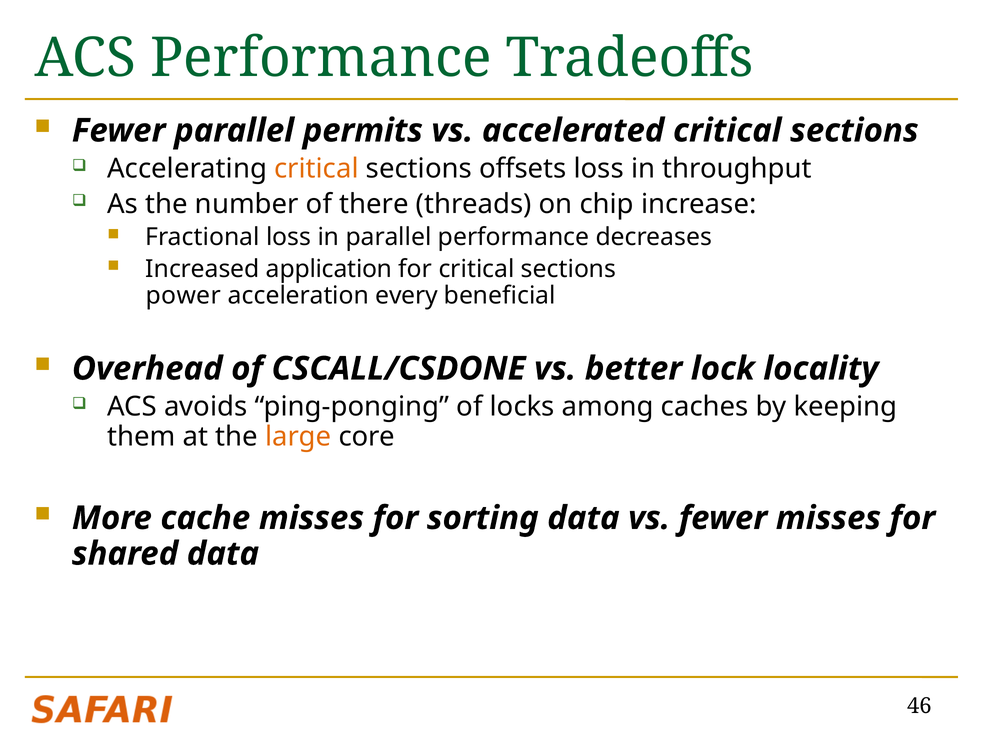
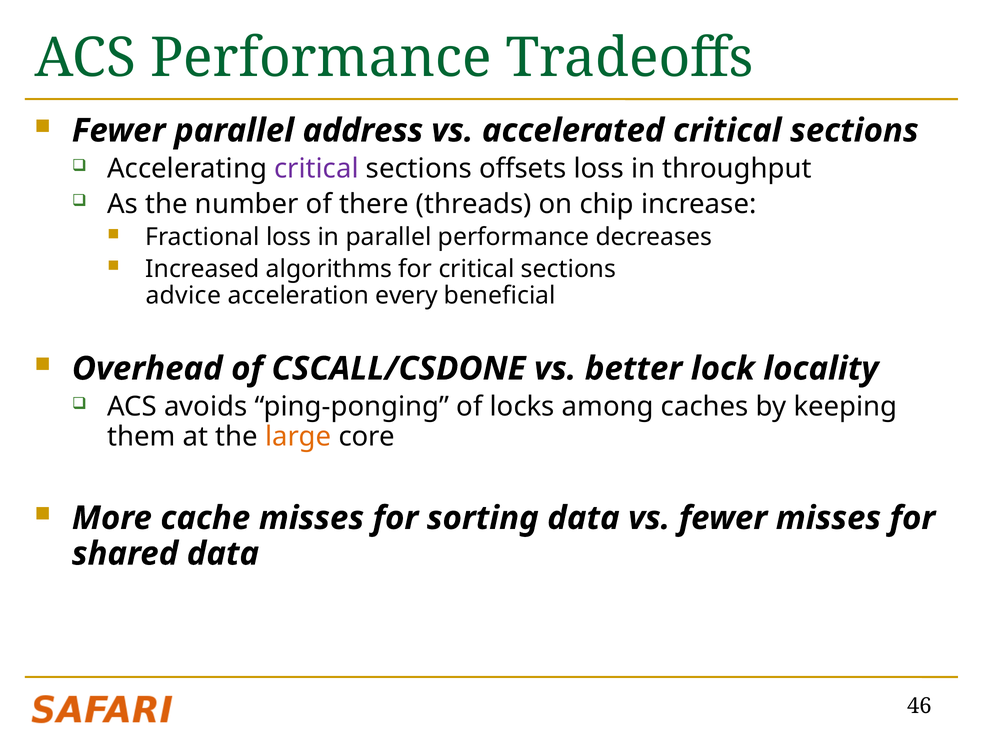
permits: permits -> address (363, 131)
critical colour: orange -> purple (316, 169)
application: application -> algorithms (329, 269)
power: power -> advice (183, 296)
